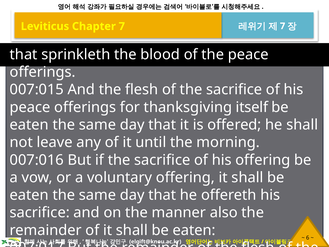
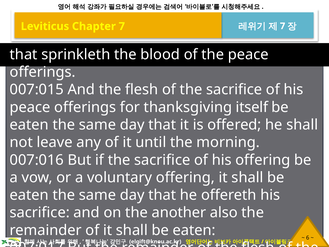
manner: manner -> another (179, 212)
